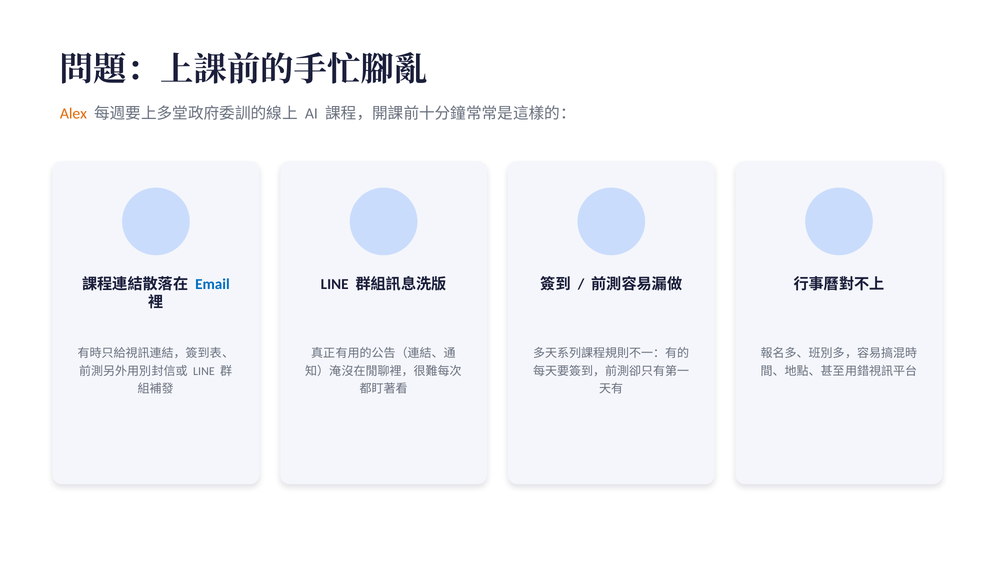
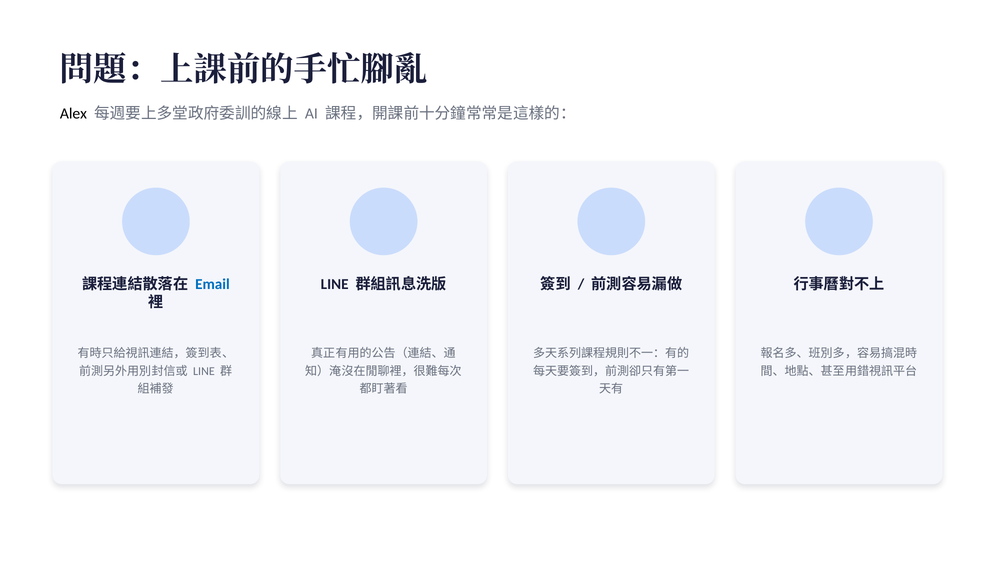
Alex colour: orange -> black (73, 114)
